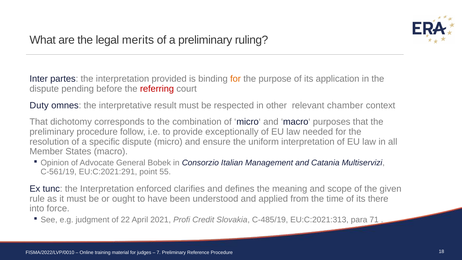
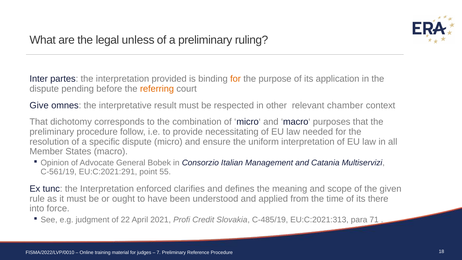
merits: merits -> unless (138, 40)
referring colour: red -> orange (157, 89)
Duty: Duty -> Give (39, 105)
exceptionally: exceptionally -> necessitating (232, 132)
